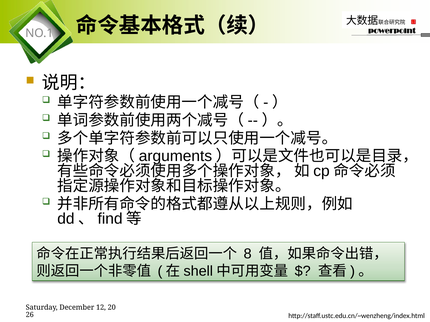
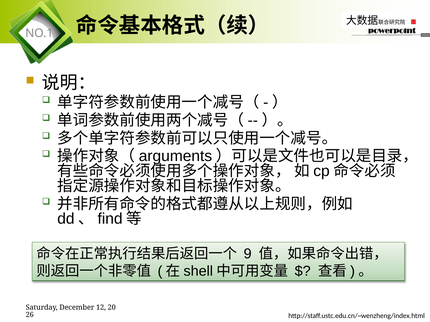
8: 8 -> 9 (248, 254)
